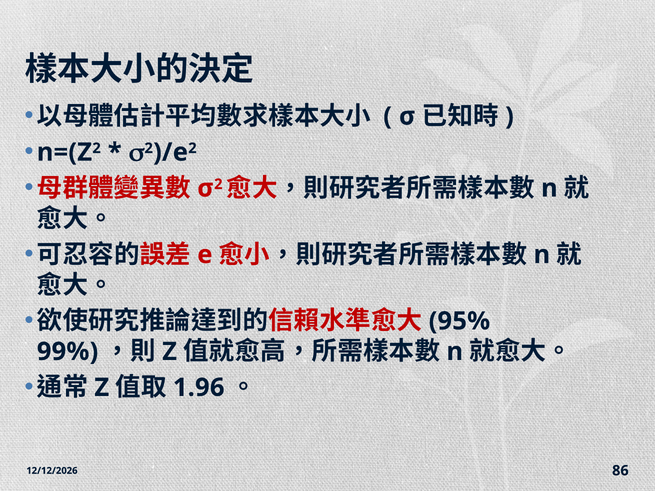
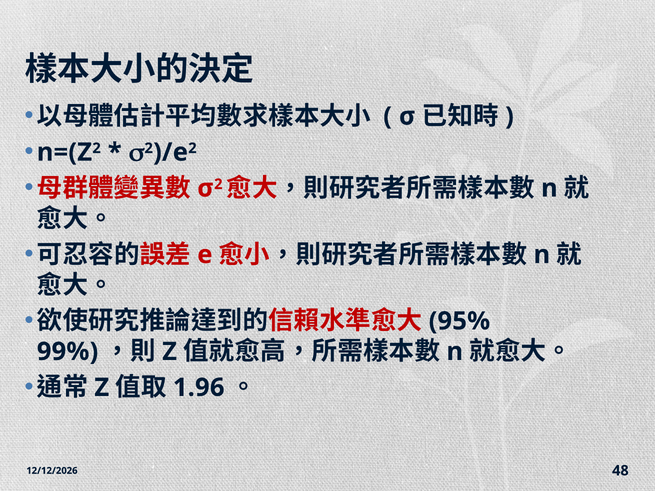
86: 86 -> 48 (620, 471)
